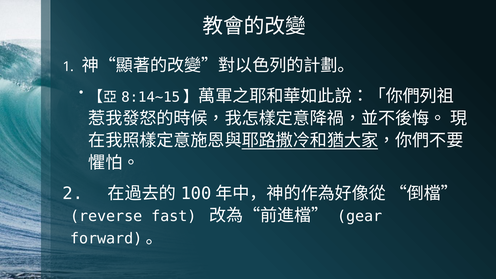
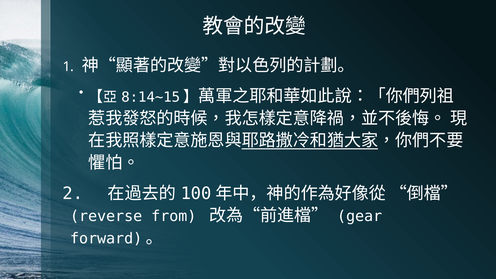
fast: fast -> from (174, 216)
